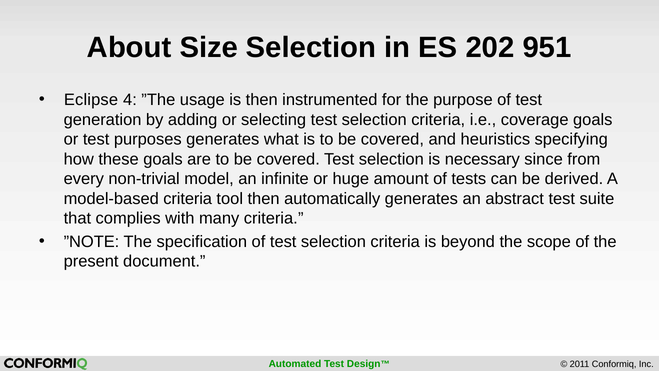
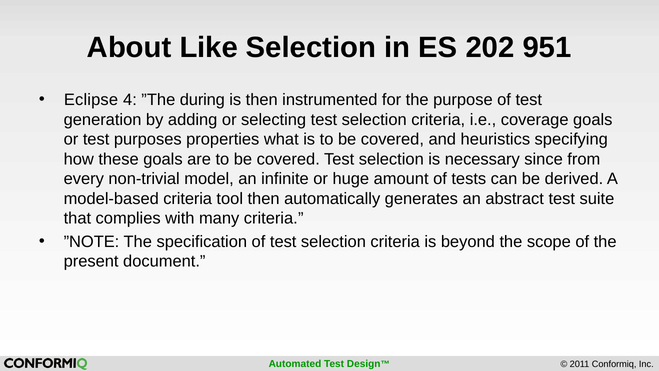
Size: Size -> Like (209, 48)
usage: usage -> during (202, 100)
purposes generates: generates -> properties (223, 139)
